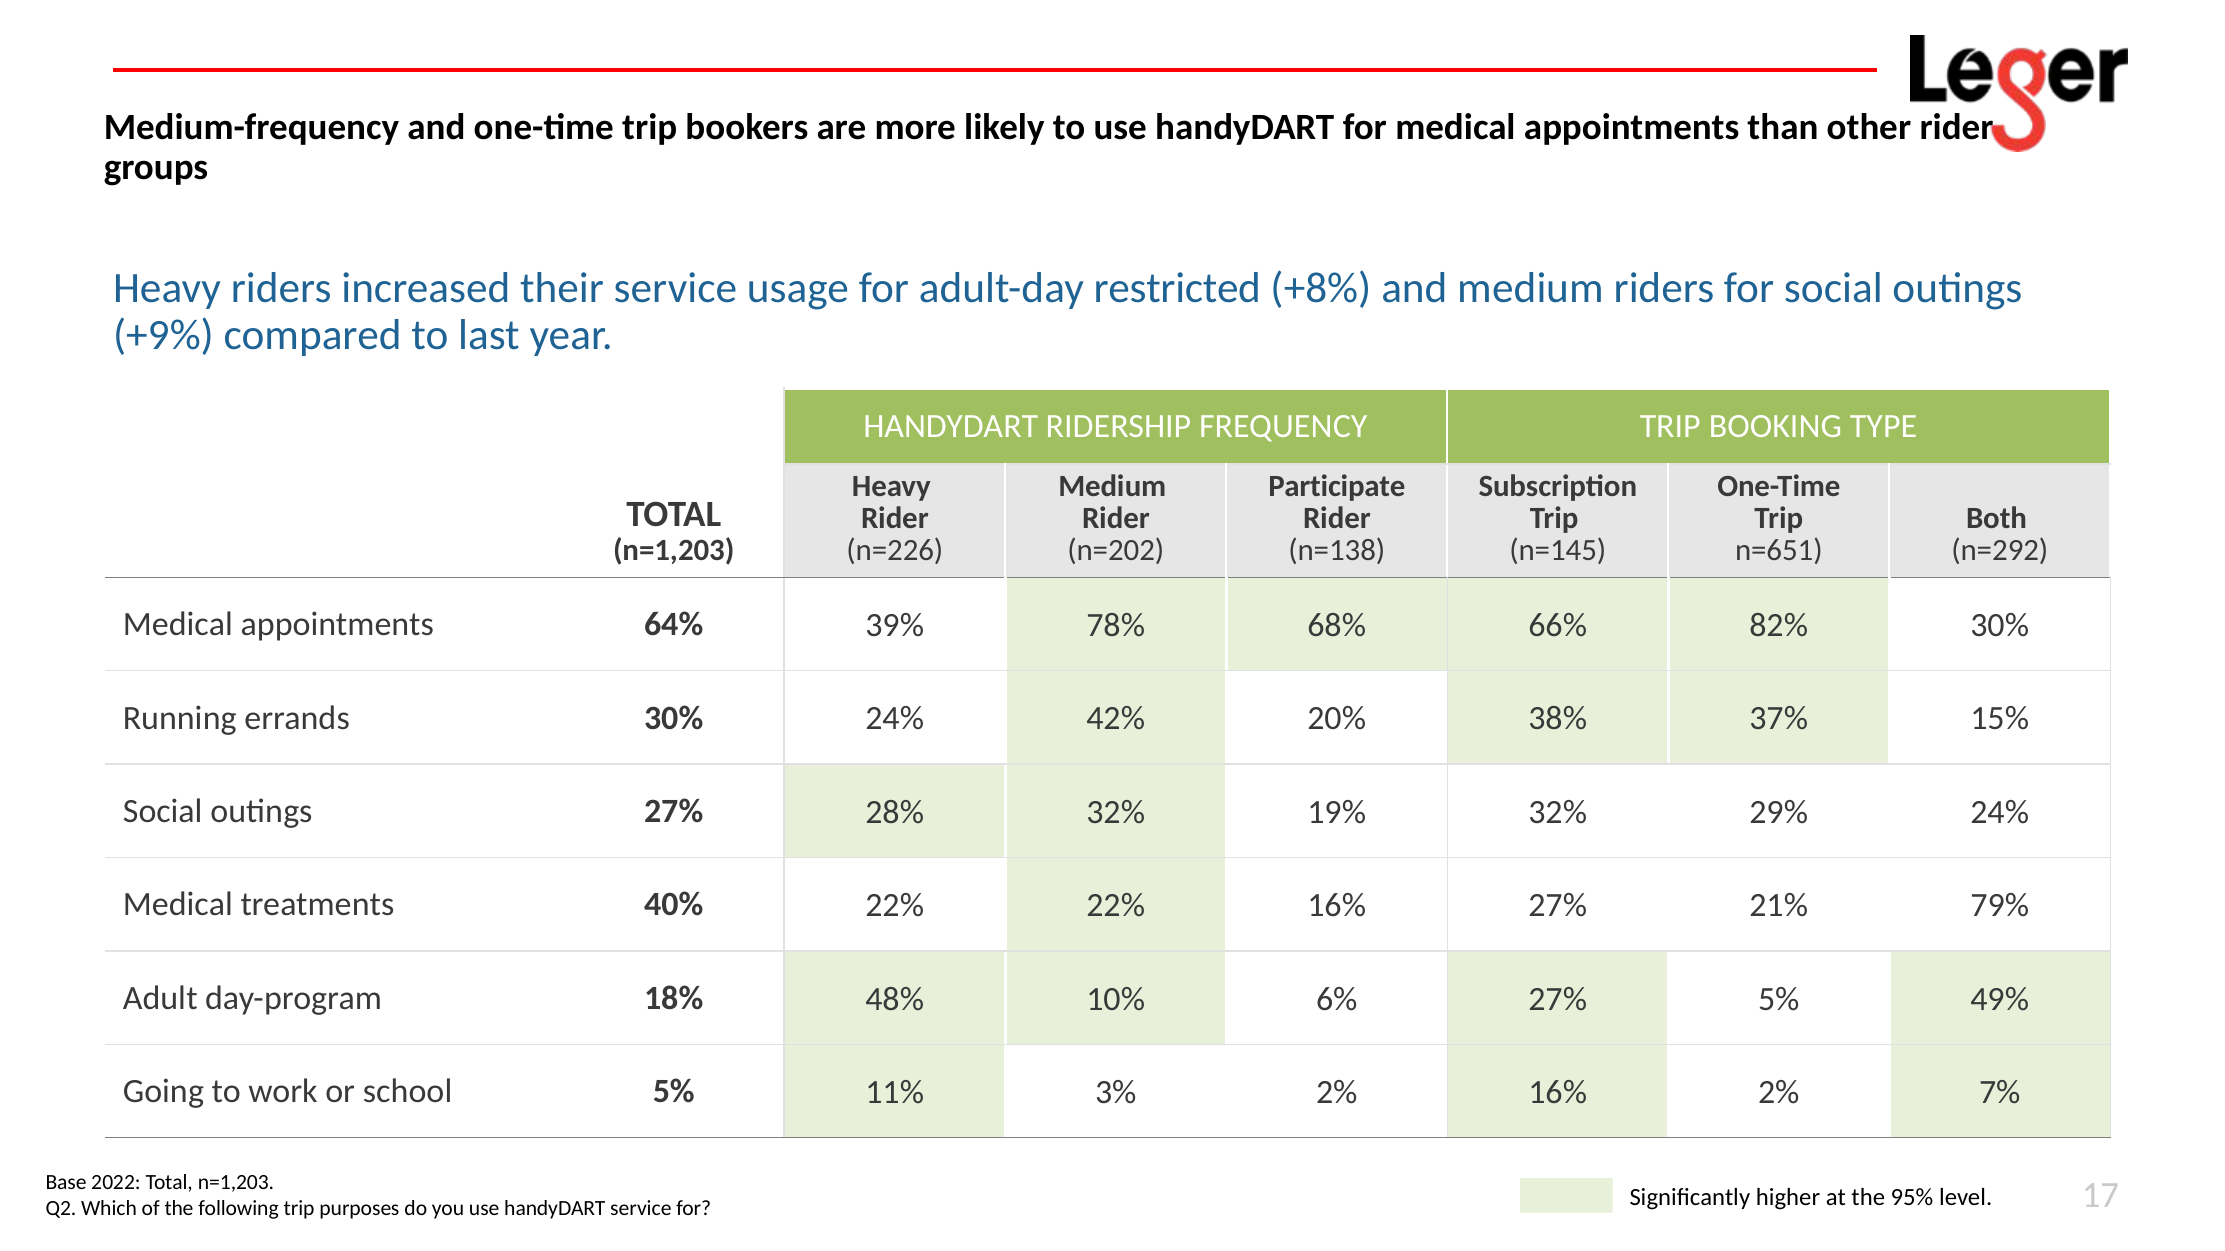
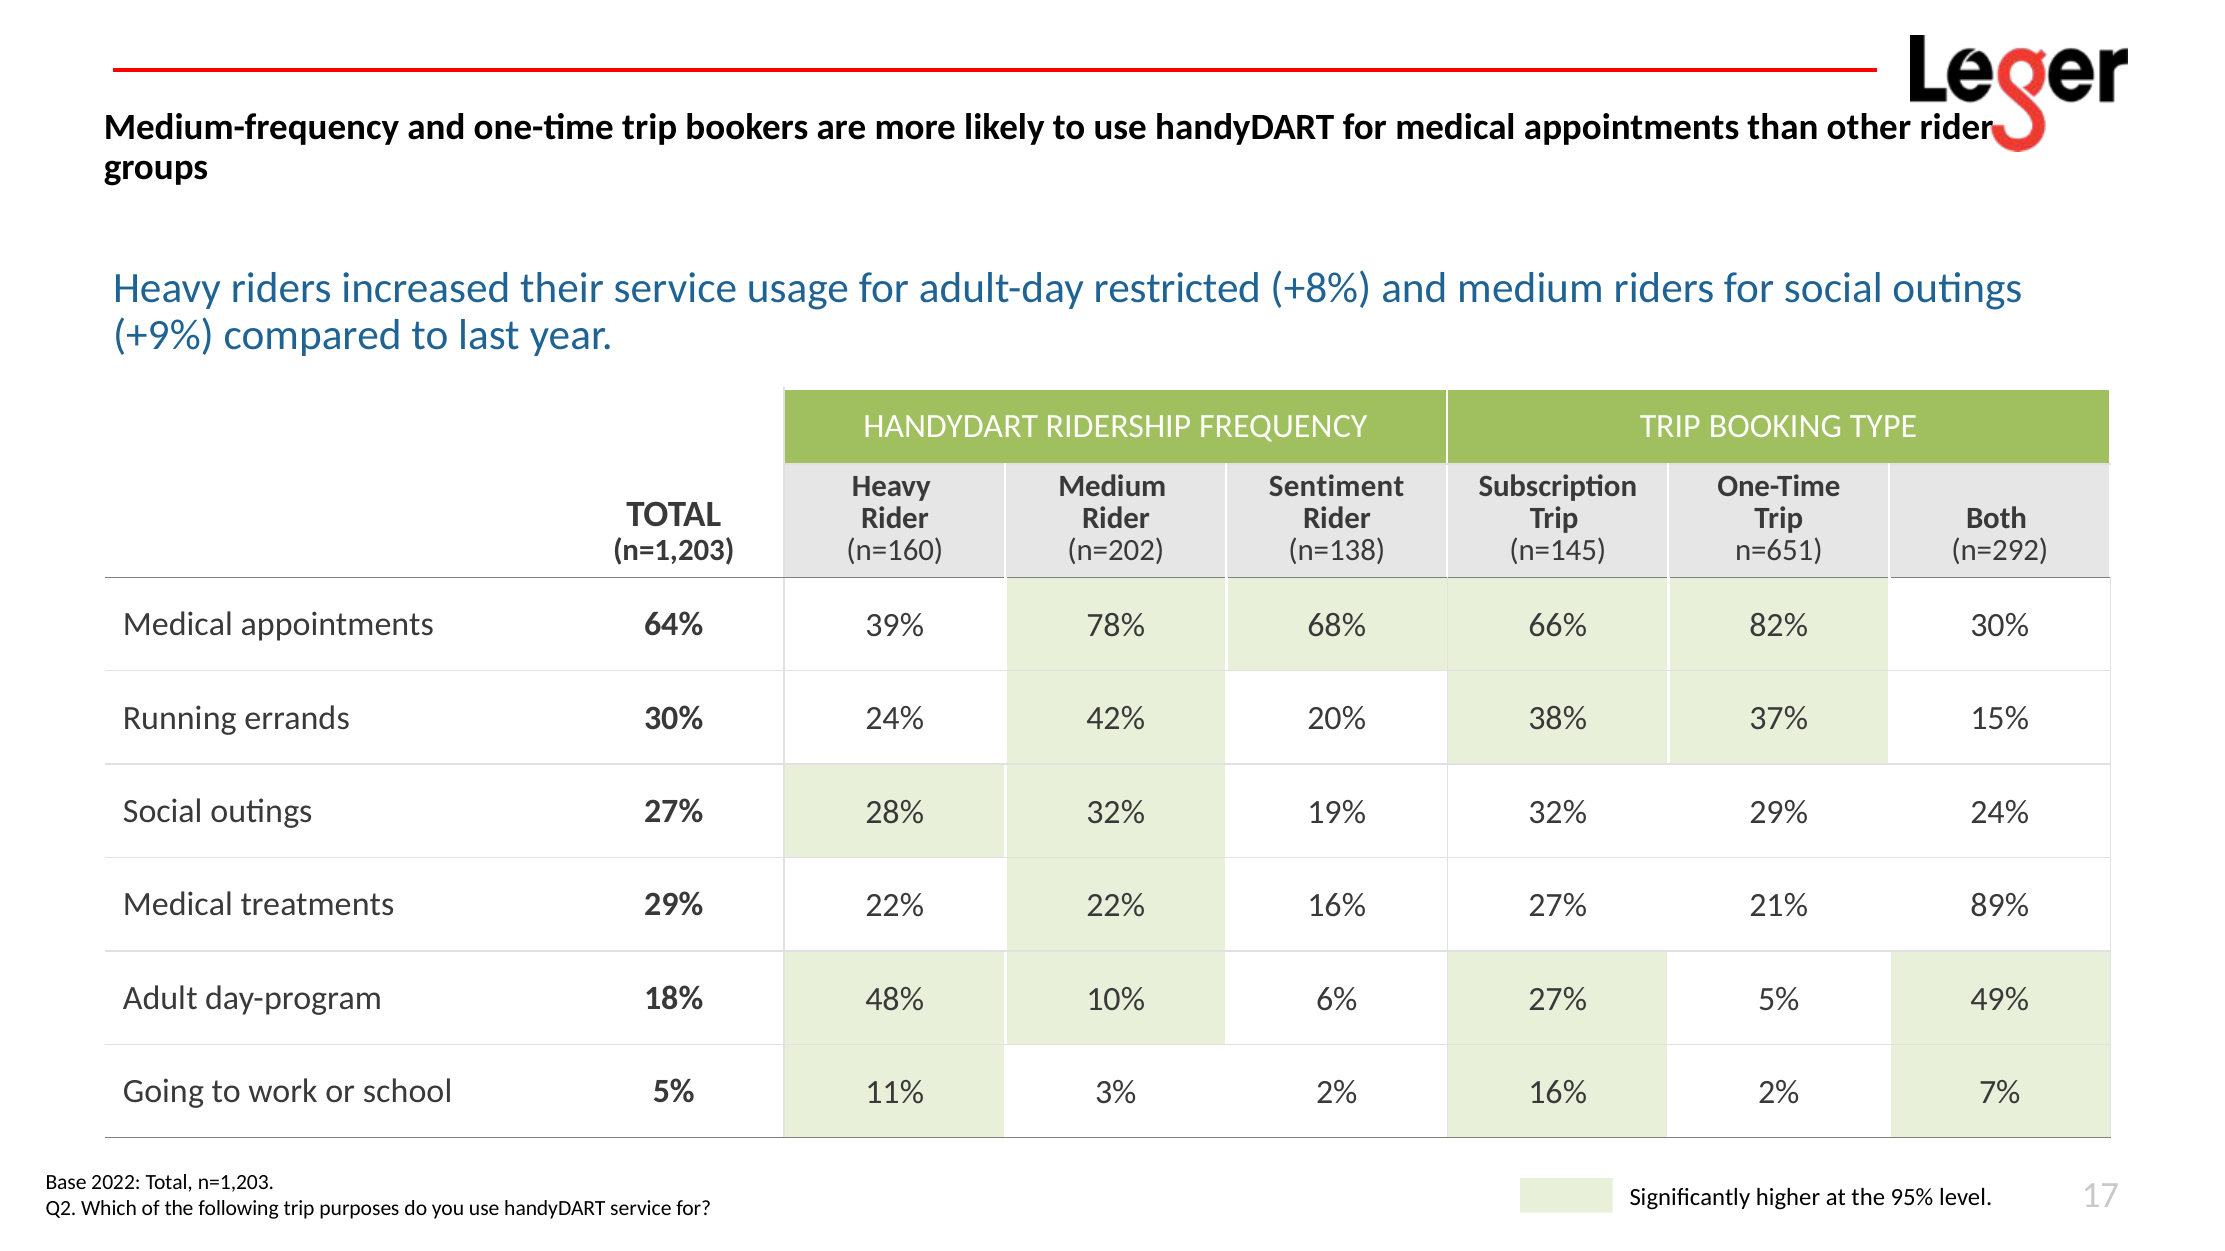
Participate: Participate -> Sentiment (1337, 486)
n=226: n=226 -> n=160 (895, 551)
treatments 40%: 40% -> 29% (674, 905)
79%: 79% -> 89% (2000, 906)
